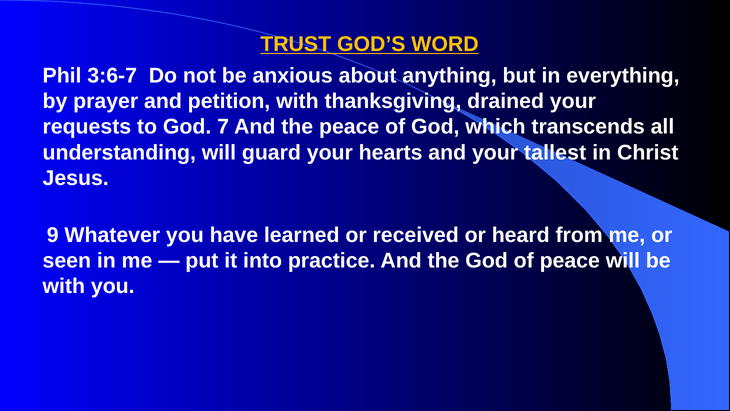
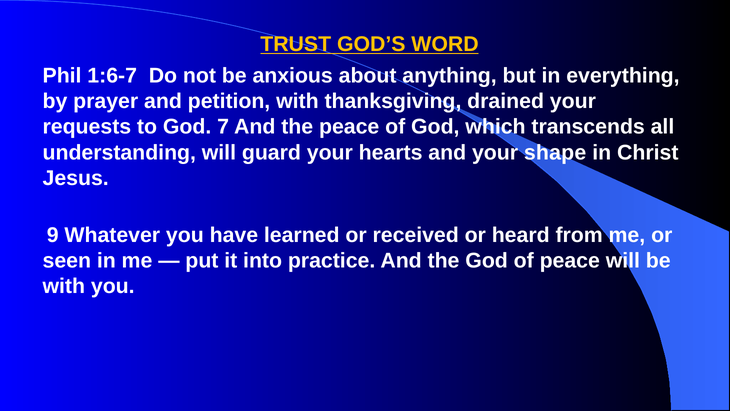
3:6-7: 3:6-7 -> 1:6-7 (112, 76)
tallest: tallest -> shape (555, 152)
